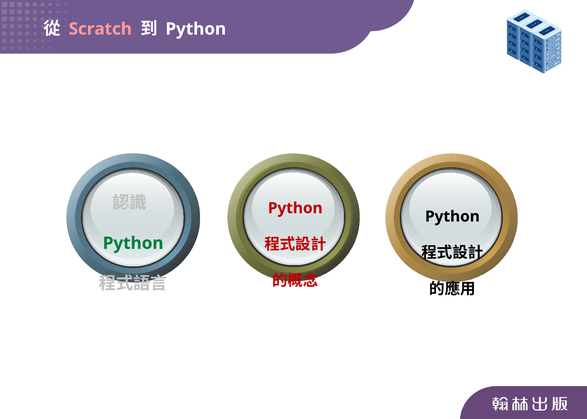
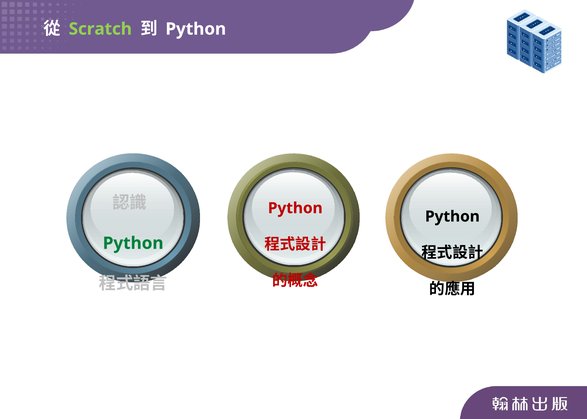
Scratch colour: pink -> light green (100, 29)
